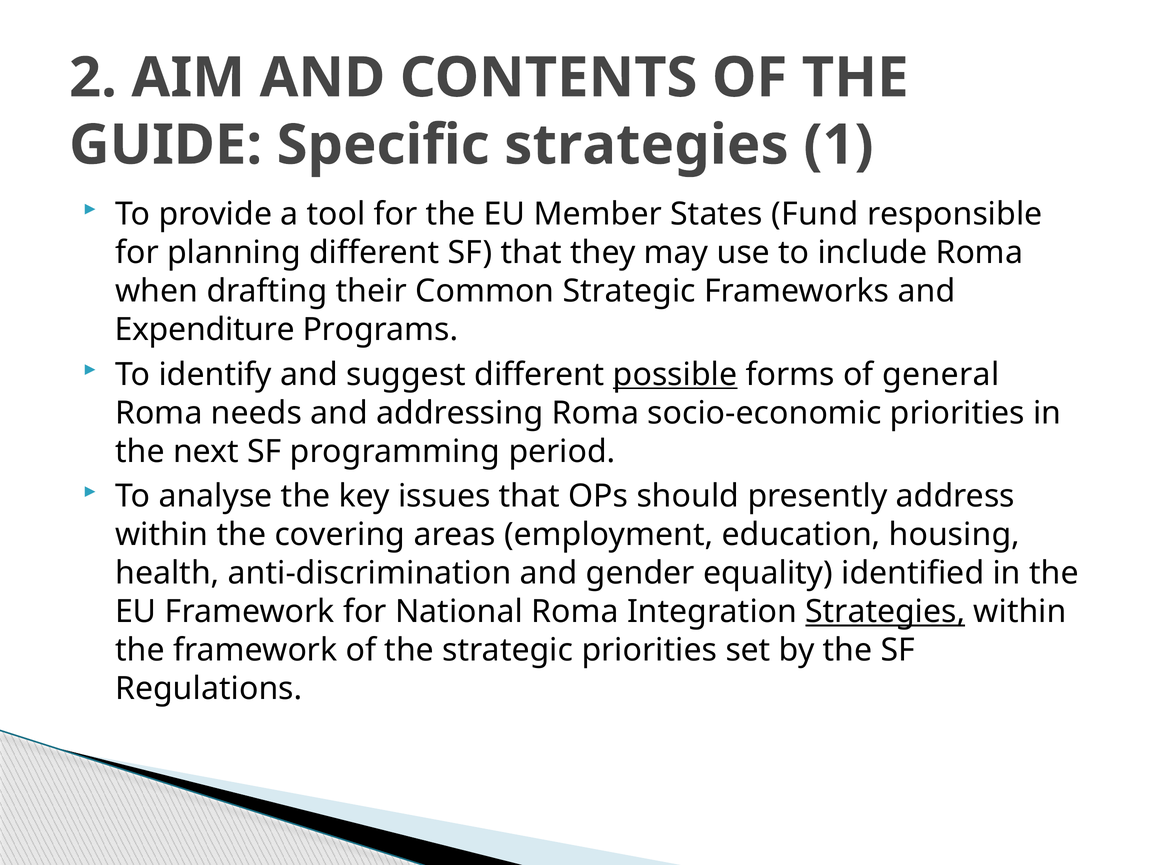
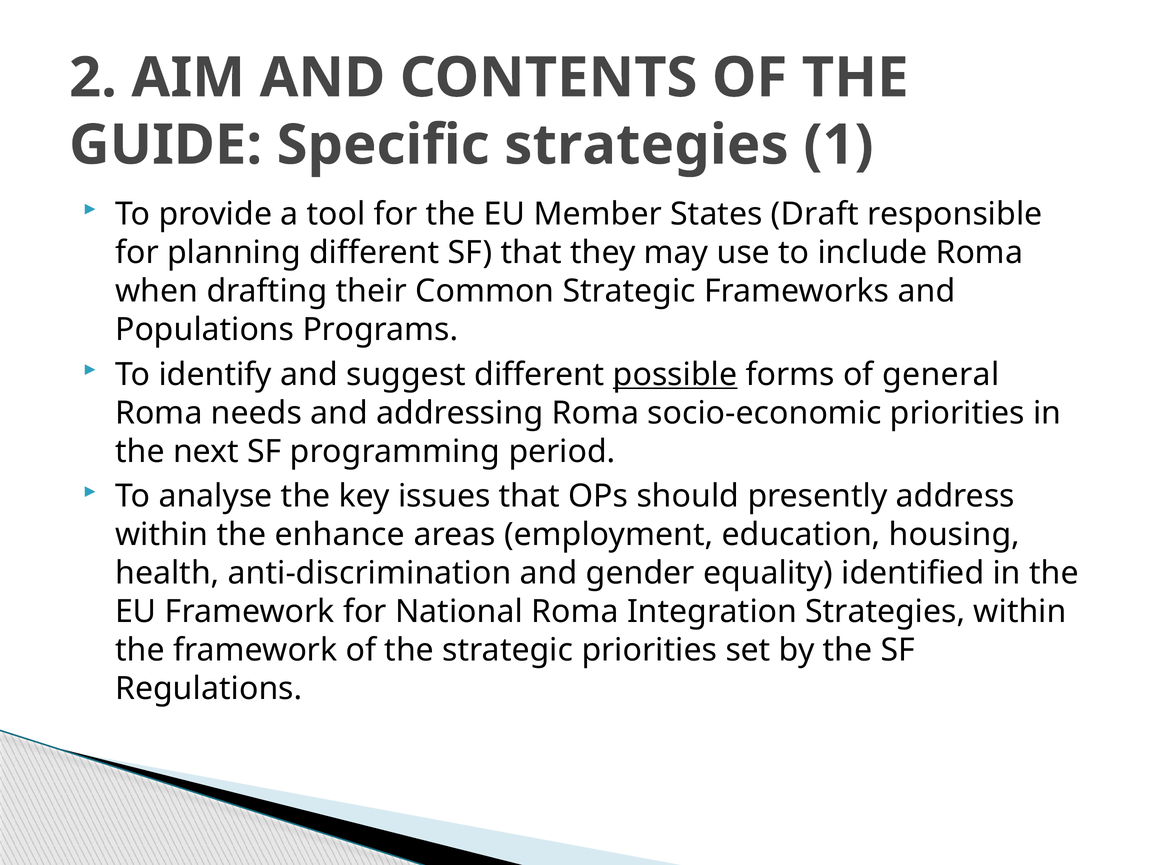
Fund: Fund -> Draft (815, 214)
Expenditure: Expenditure -> Populations (205, 330)
covering: covering -> enhance (340, 535)
Strategies underline: present -> none (885, 612)
